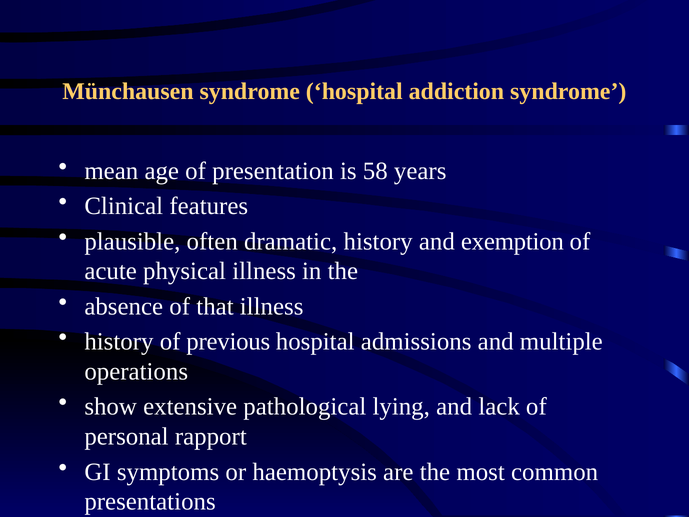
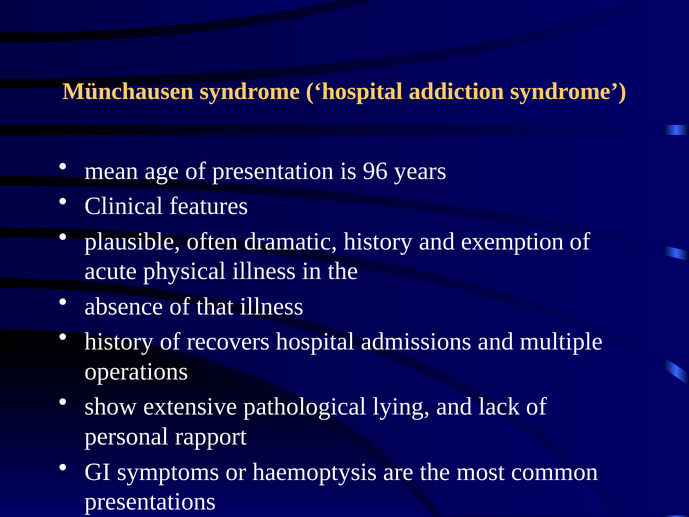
58: 58 -> 96 (375, 171)
previous: previous -> recovers (228, 341)
